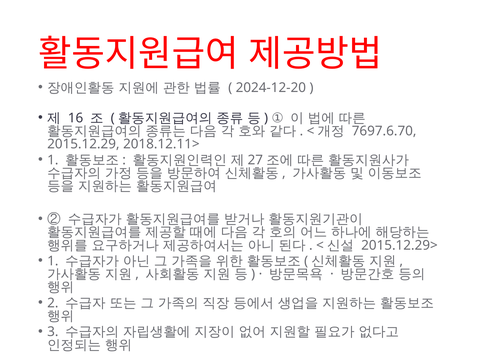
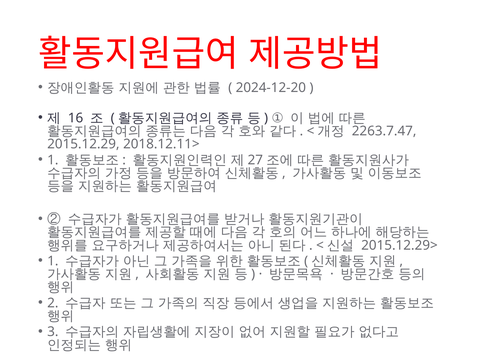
7697.6.70: 7697.6.70 -> 2263.7.47 (384, 131)
